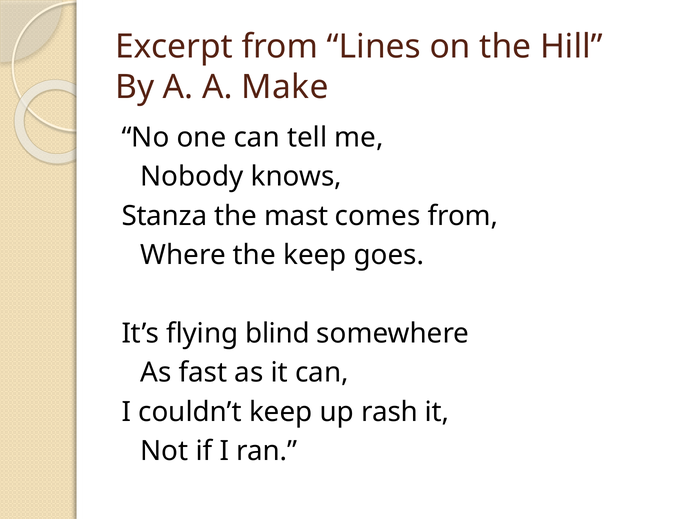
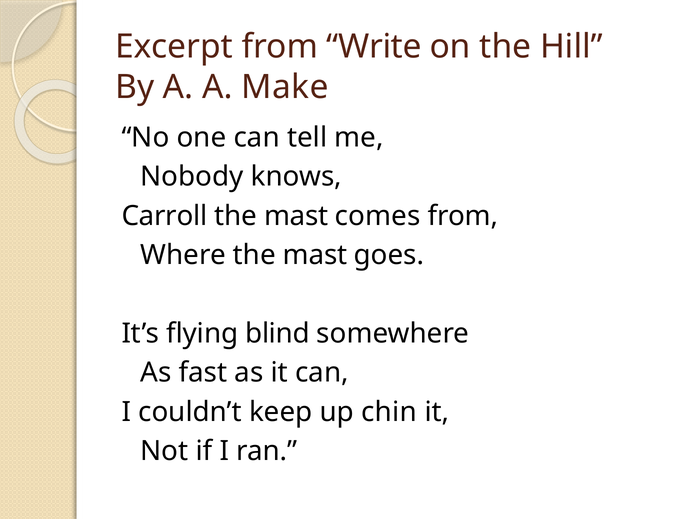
Lines: Lines -> Write (374, 47)
Stanza: Stanza -> Carroll (164, 216)
Where the keep: keep -> mast (315, 255)
rash: rash -> chin (389, 411)
